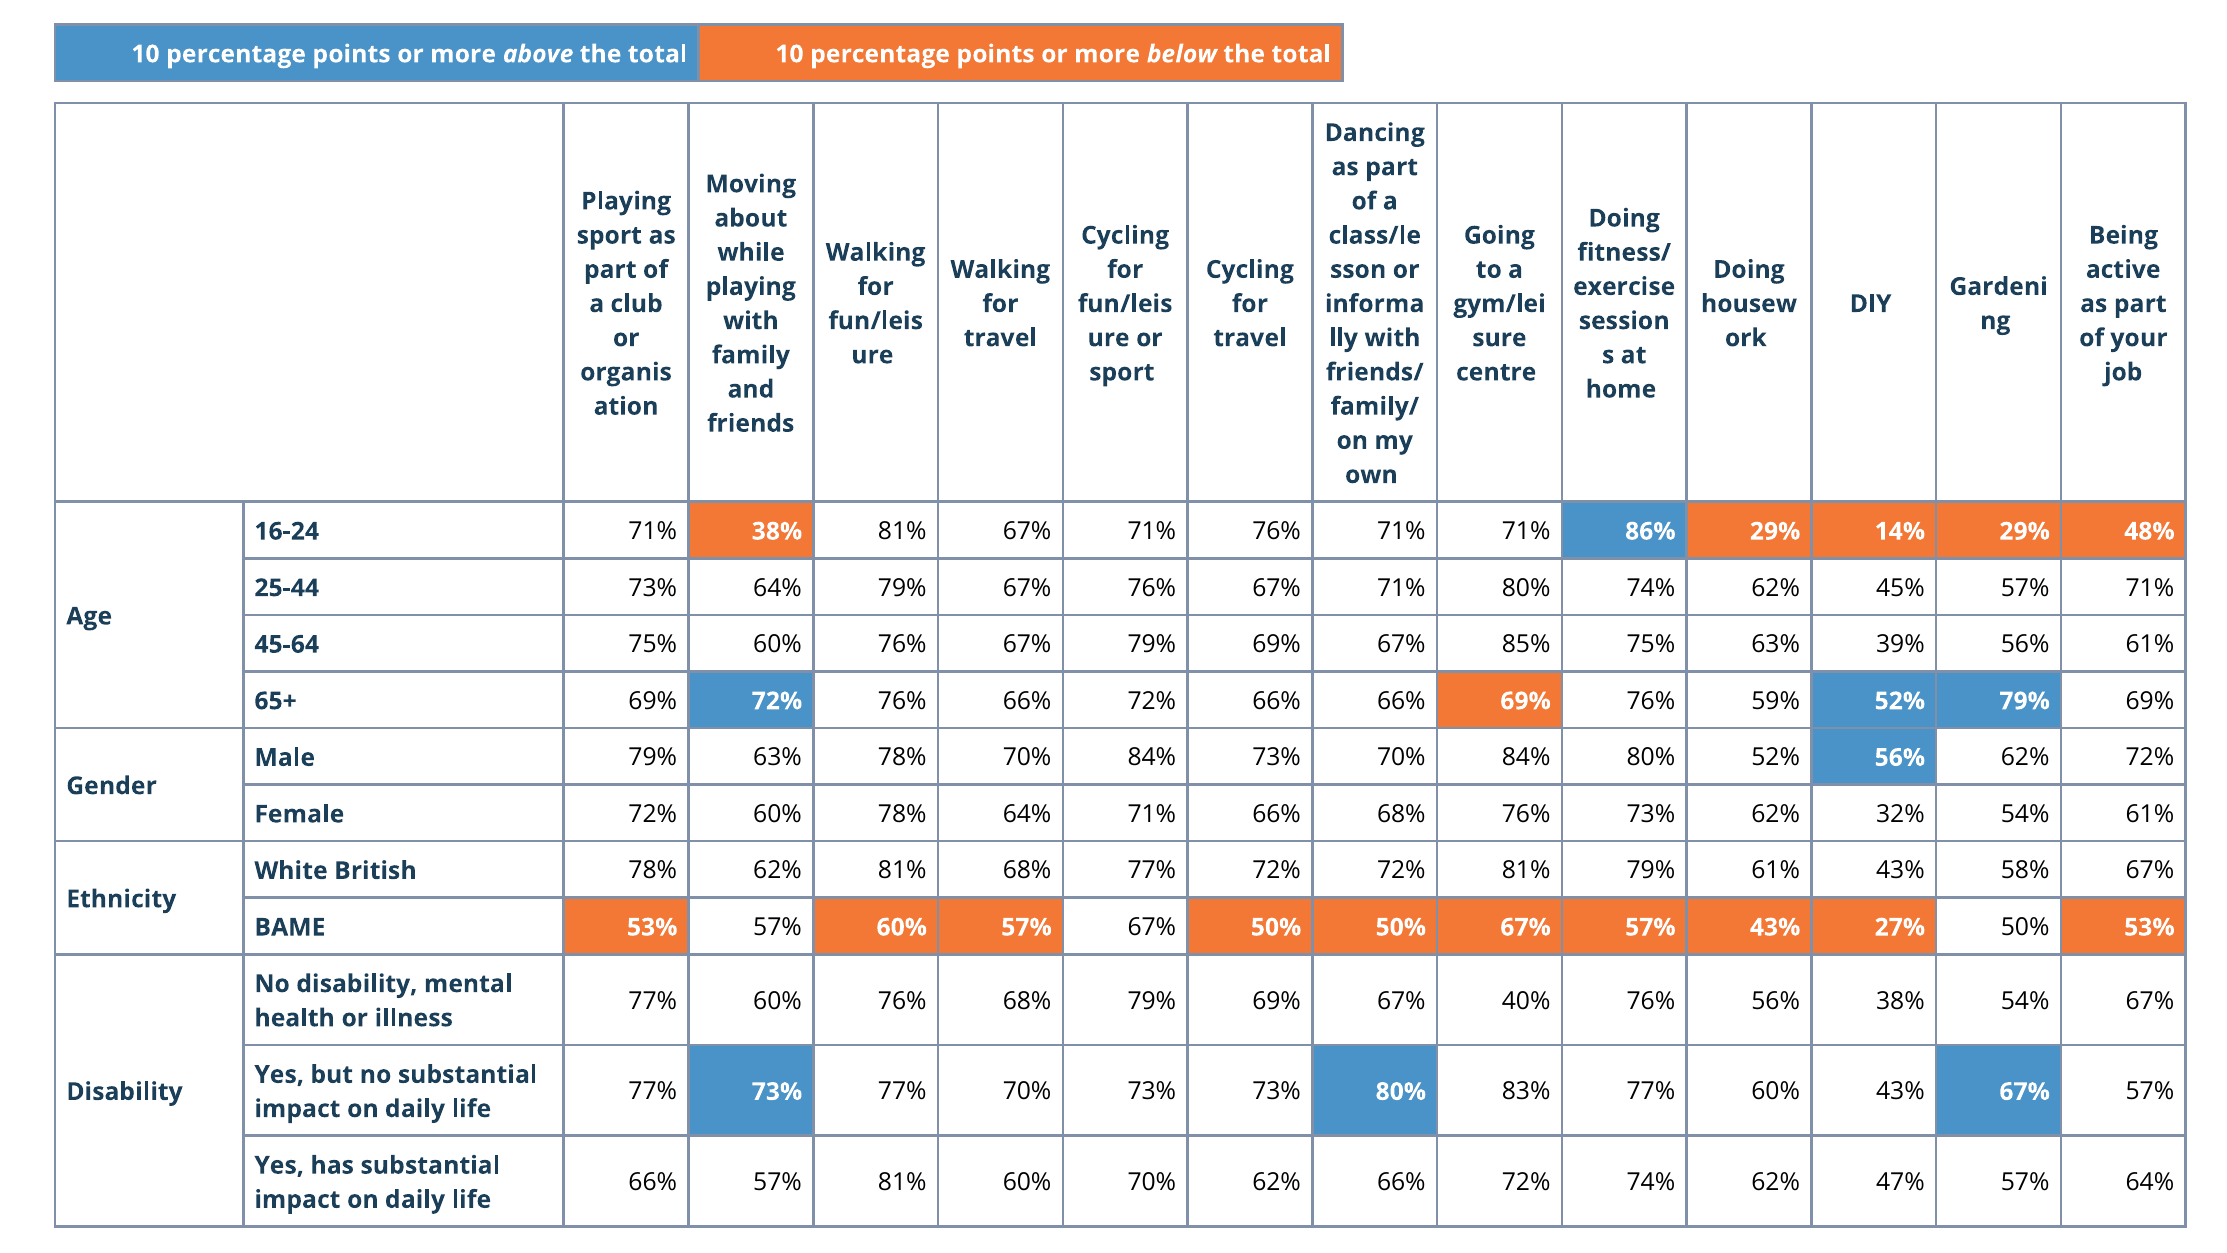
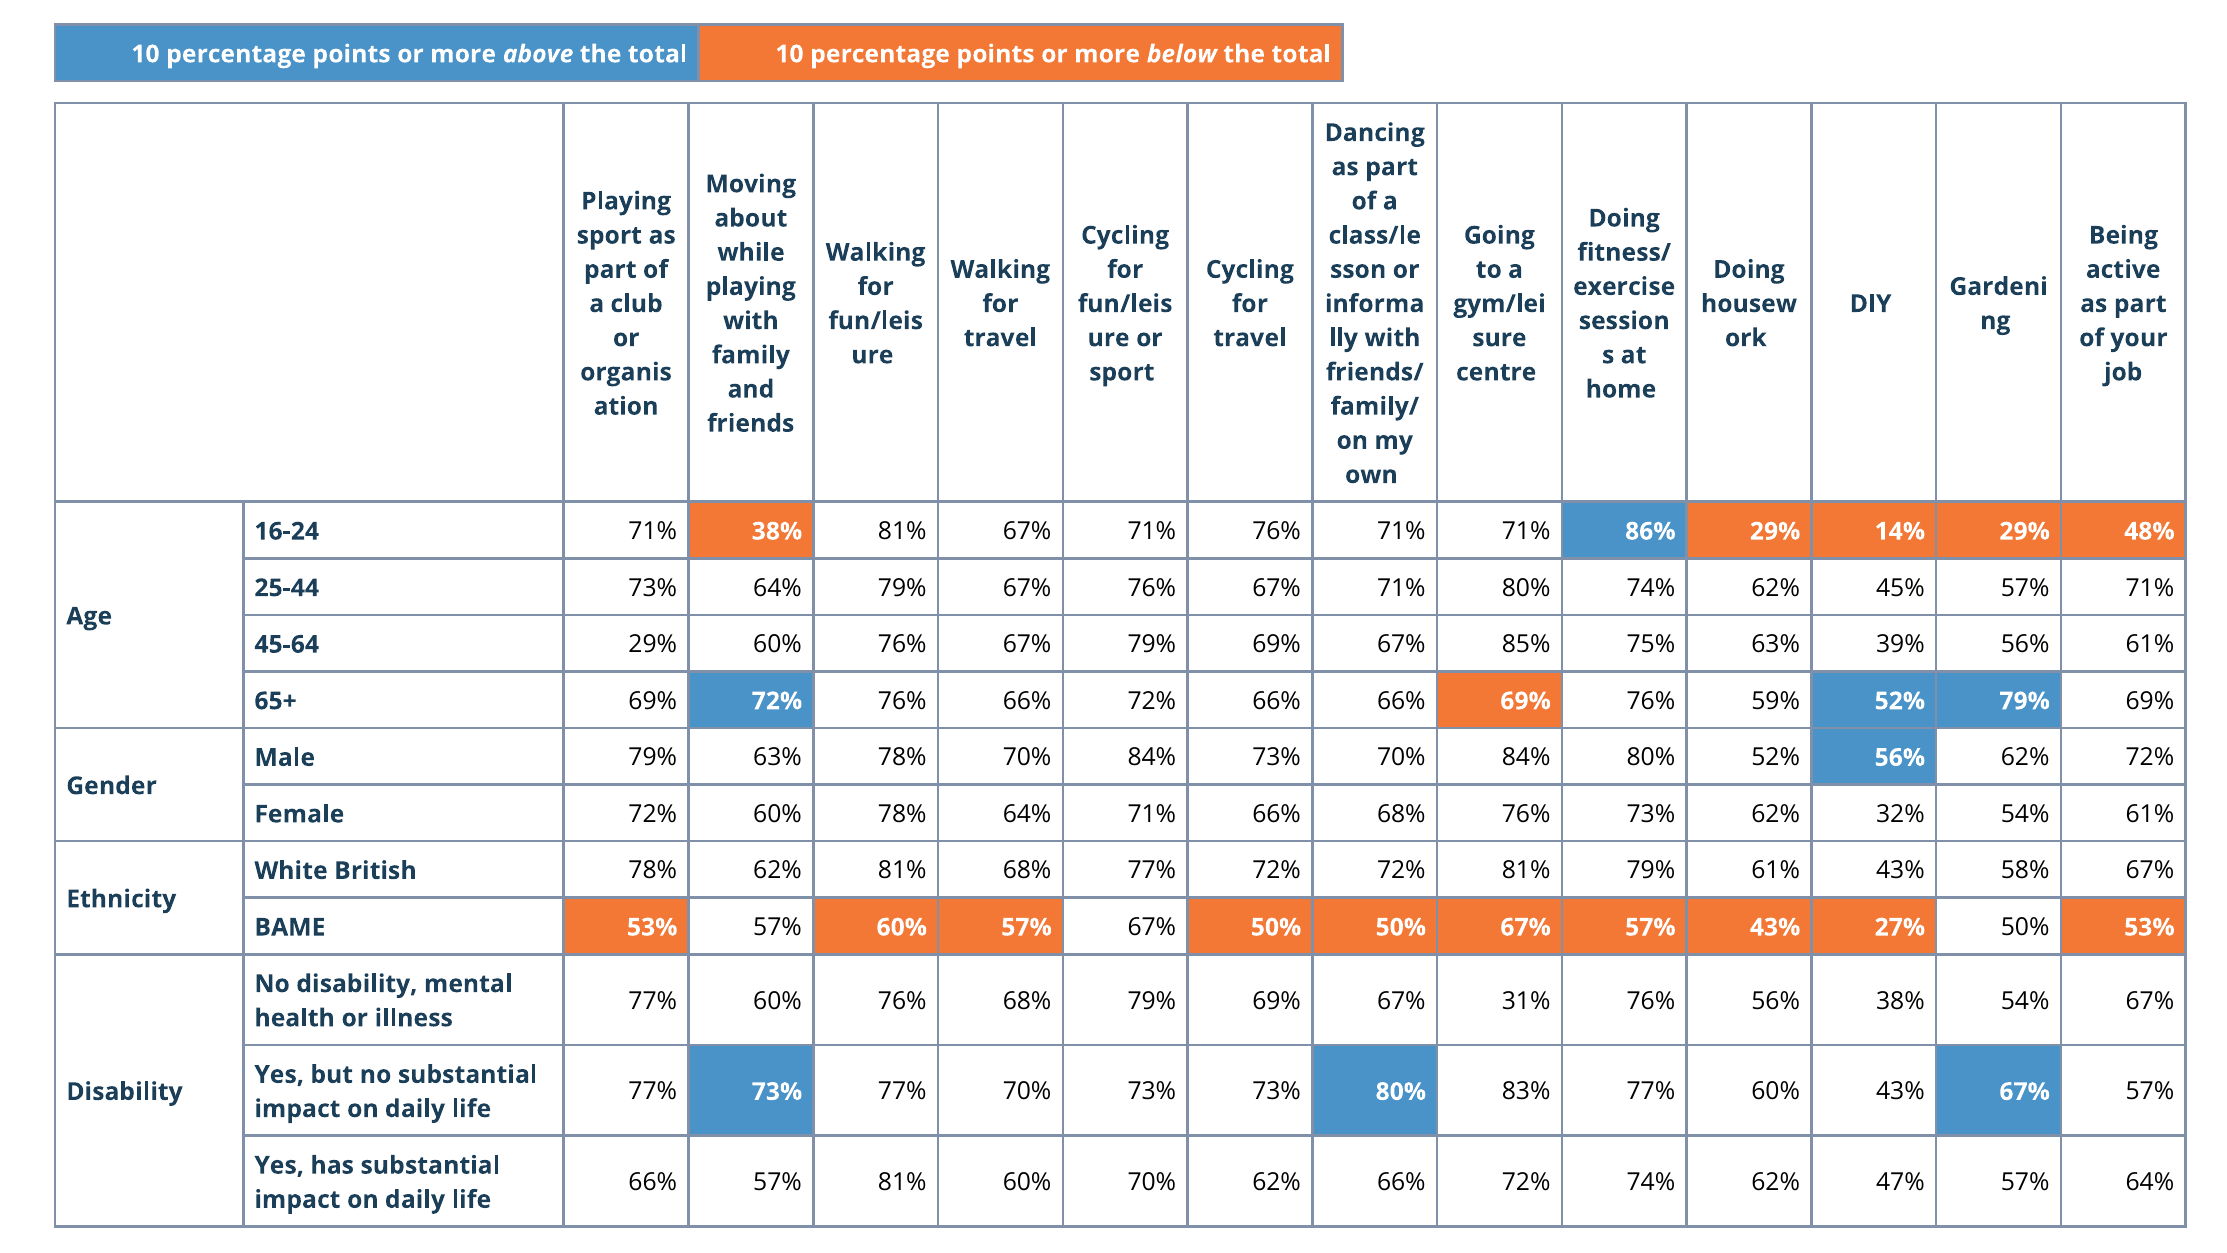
45-64 75%: 75% -> 29% (653, 644)
40%: 40% -> 31% (1526, 1001)
